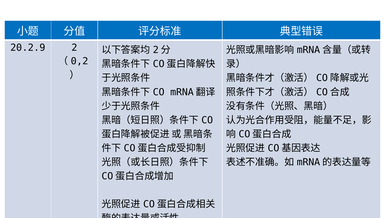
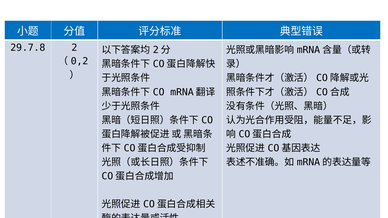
20.2.9: 20.2.9 -> 29.7.8 (28, 48)
